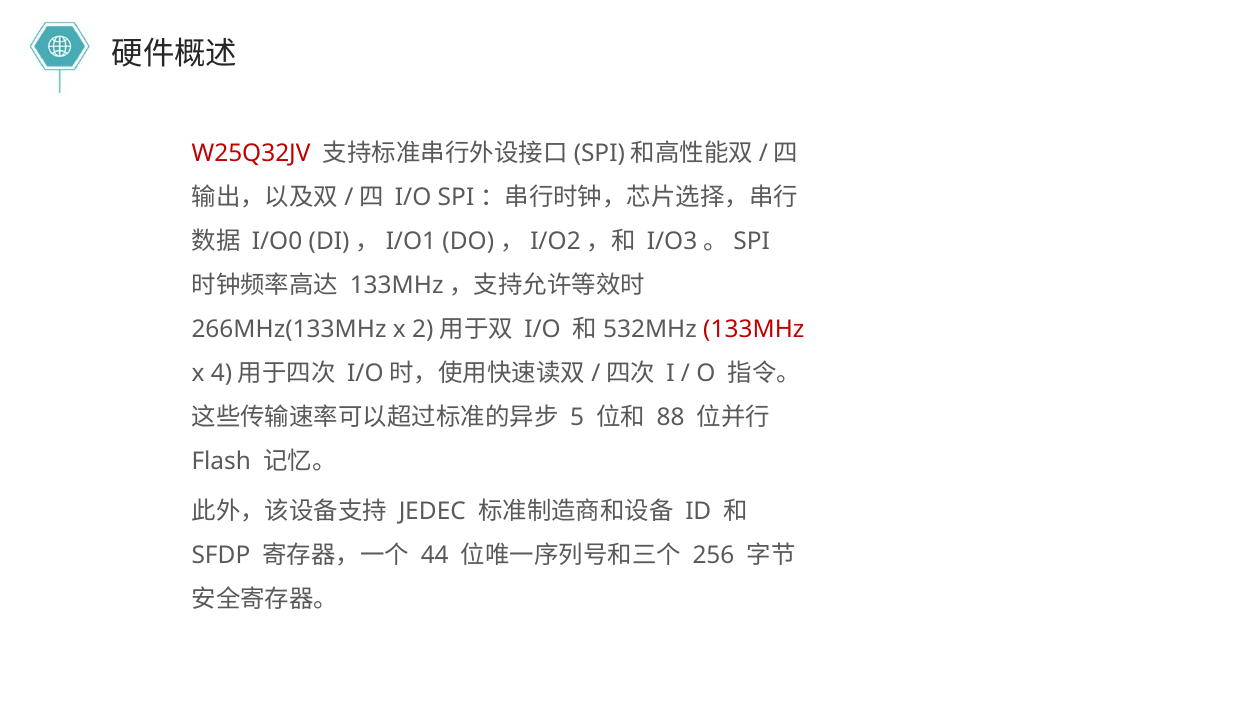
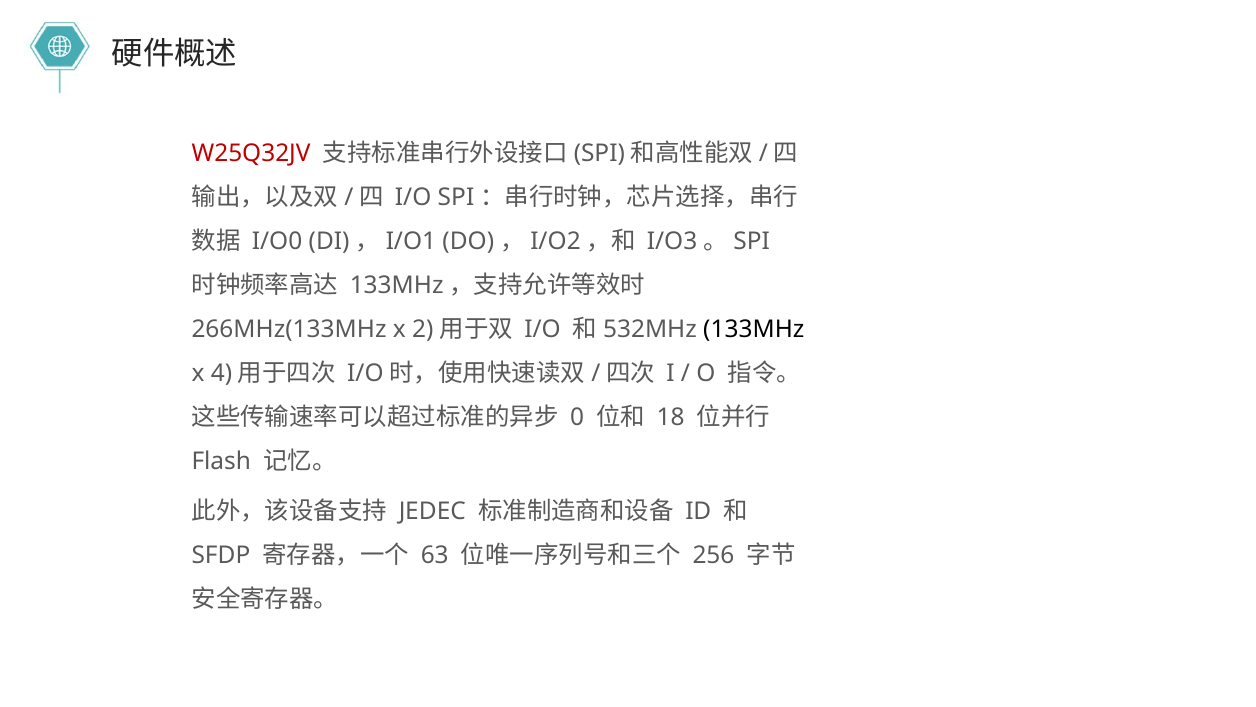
133MHz colour: red -> black (754, 329)
5: 5 -> 0 (577, 417)
88: 88 -> 18 (671, 417)
44: 44 -> 63 (435, 556)
